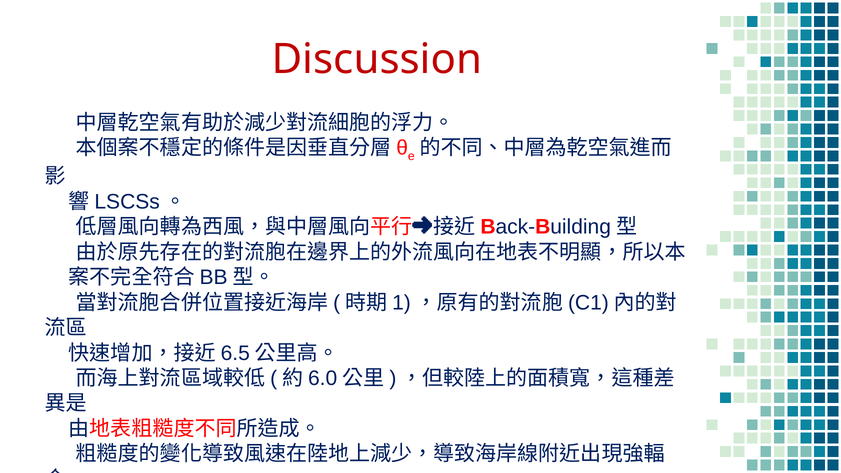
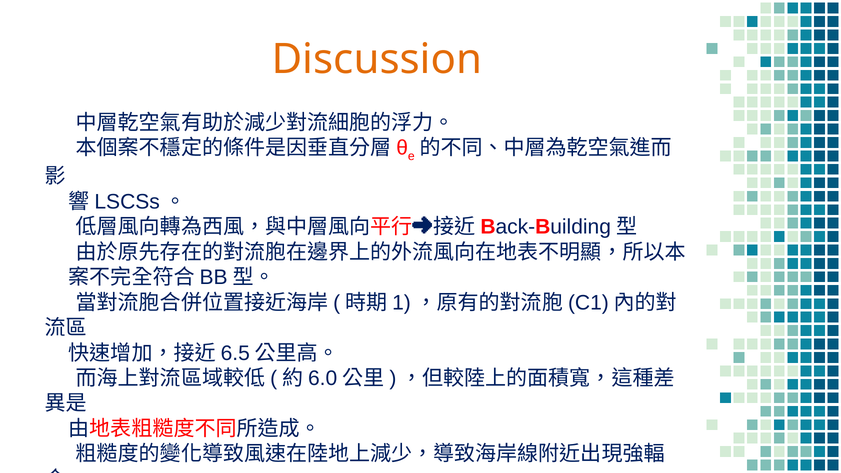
Discussion colour: red -> orange (377, 59)
